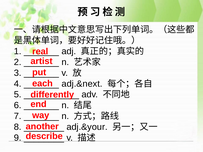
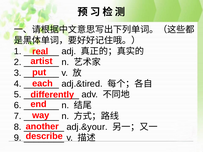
adj.&next: adj.&next -> adj.&tired (82, 84)
